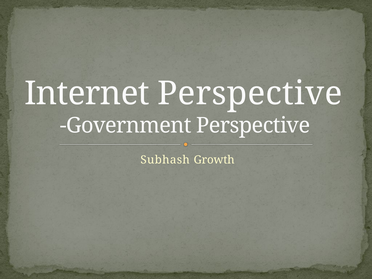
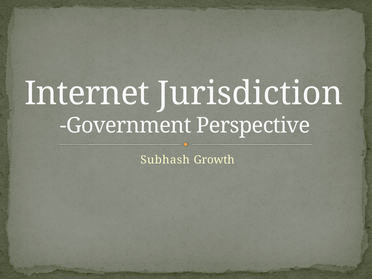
Internet Perspective: Perspective -> Jurisdiction (250, 94)
